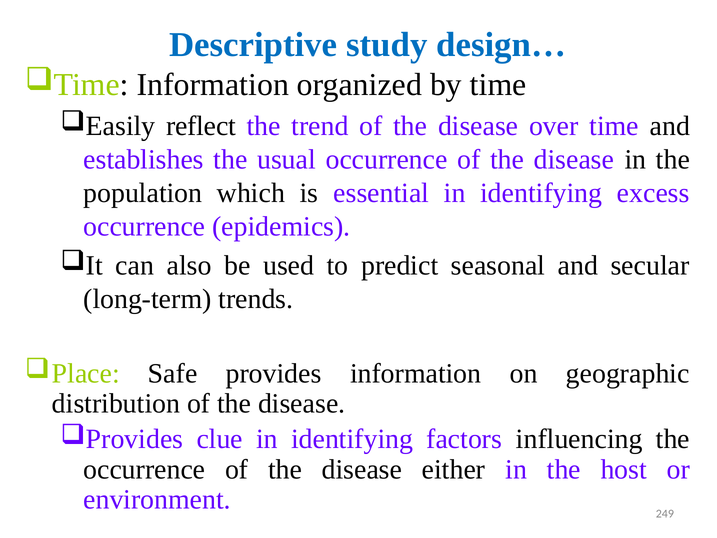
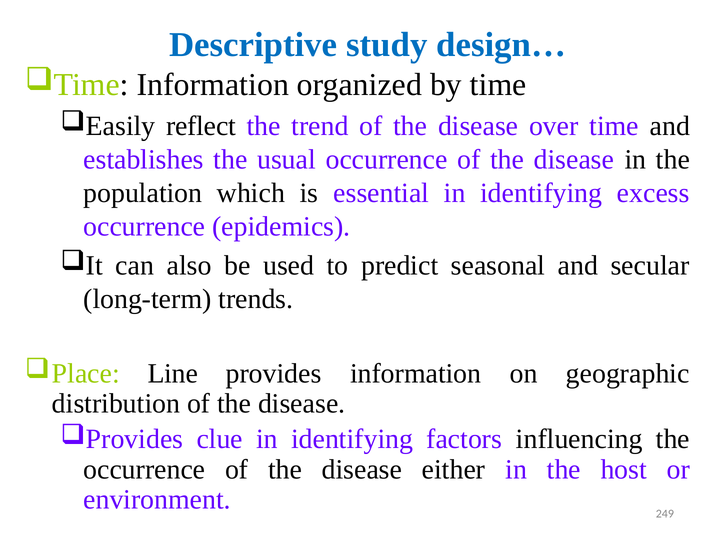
Safe: Safe -> Line (173, 373)
